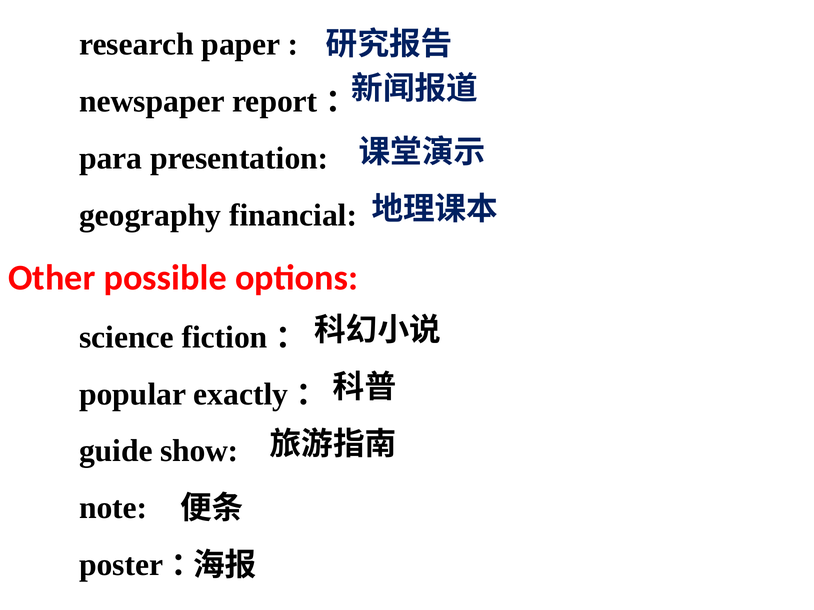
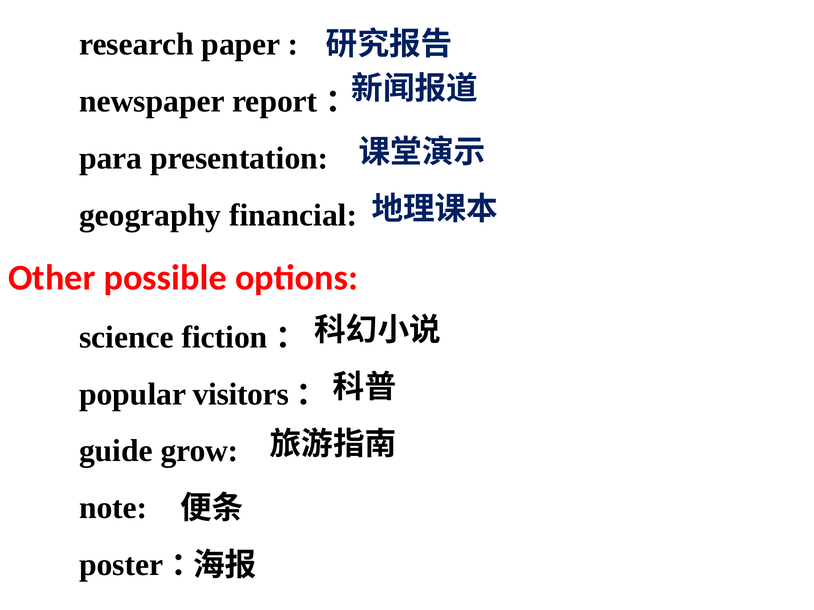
exactly: exactly -> visitors (241, 394)
show: show -> grow (199, 451)
